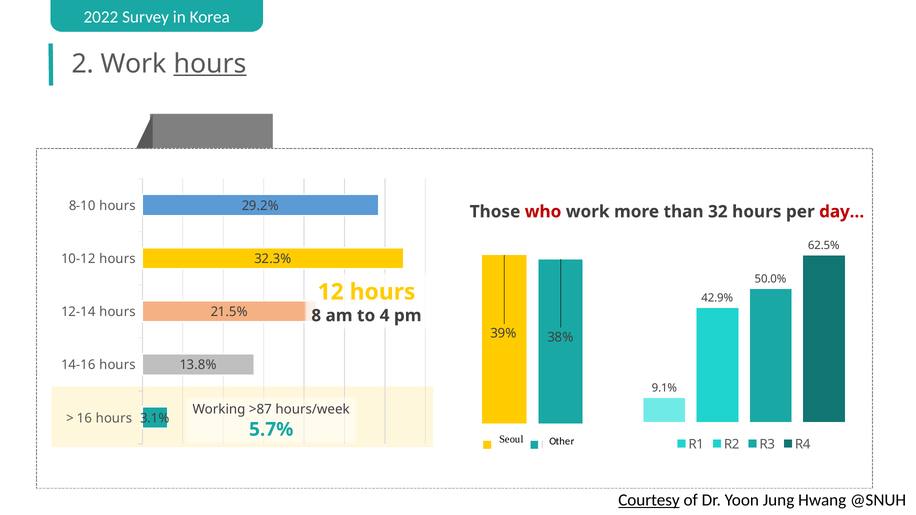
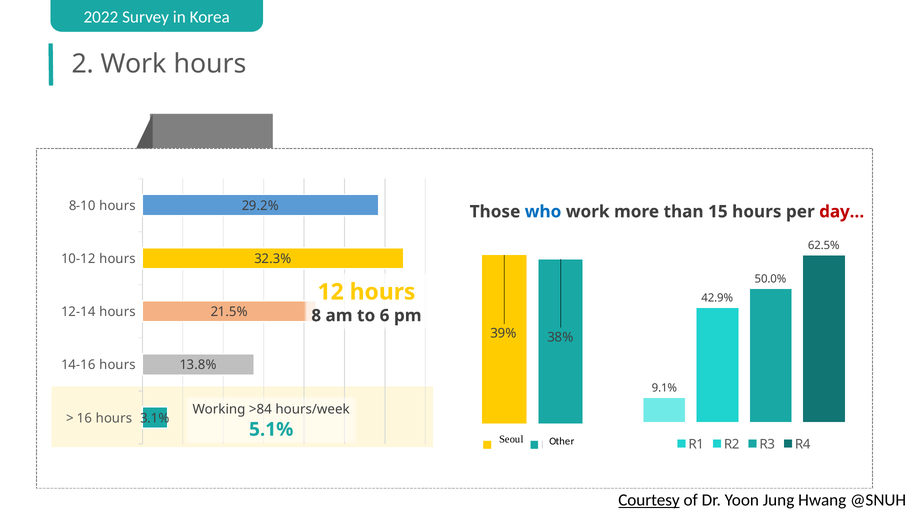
hours underline: present -> none (210, 64)
who colour: red -> blue (543, 212)
32: 32 -> 15 (718, 212)
4: 4 -> 6 (385, 316)
>87: >87 -> >84 (260, 410)
5.7%: 5.7% -> 5.1% (271, 430)
